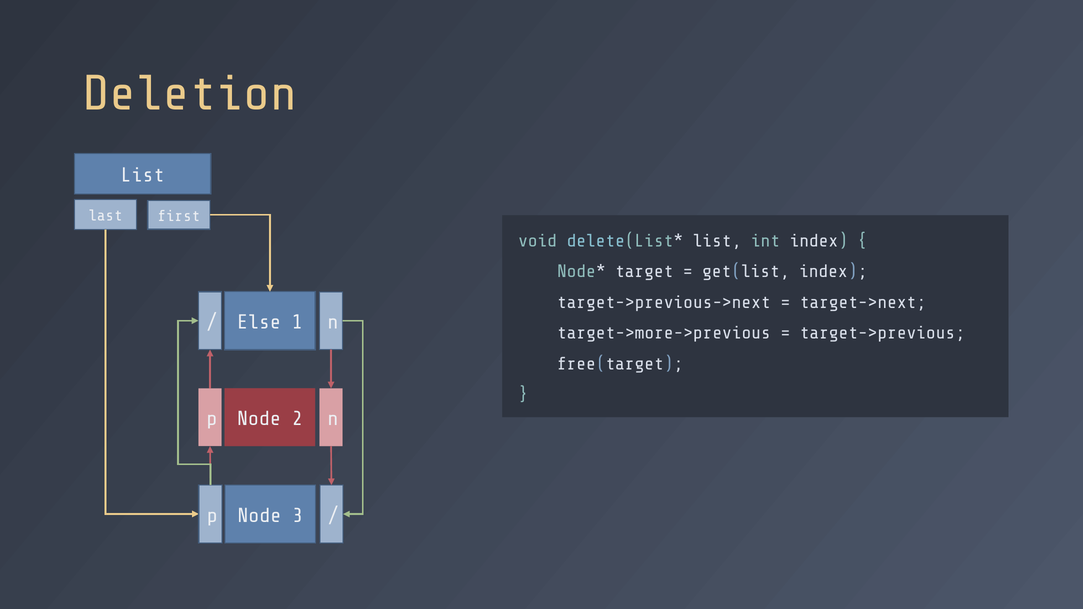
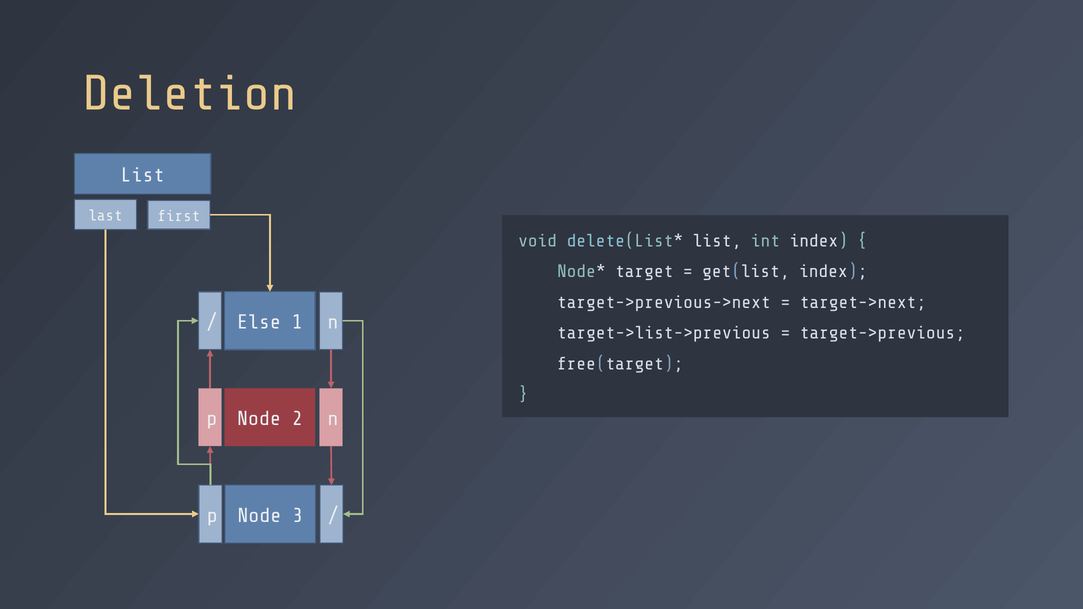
target->more->previous: target->more->previous -> target->list->previous (664, 333)
